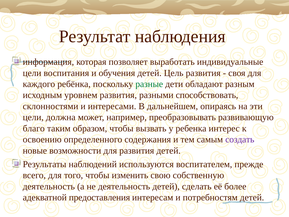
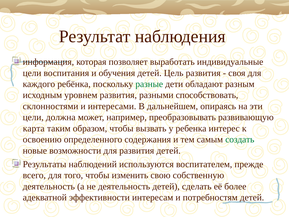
благо: благо -> карта (34, 128)
создать colour: purple -> green (240, 139)
предоставления: предоставления -> эффективности (99, 197)
